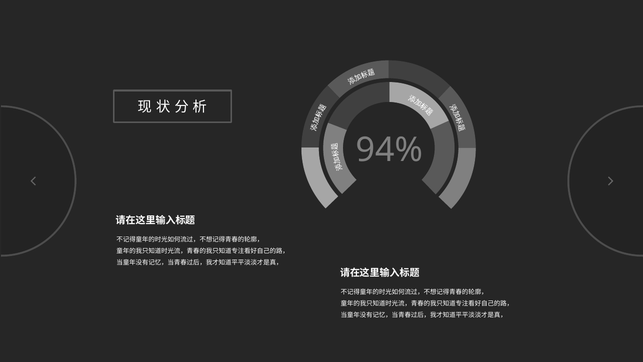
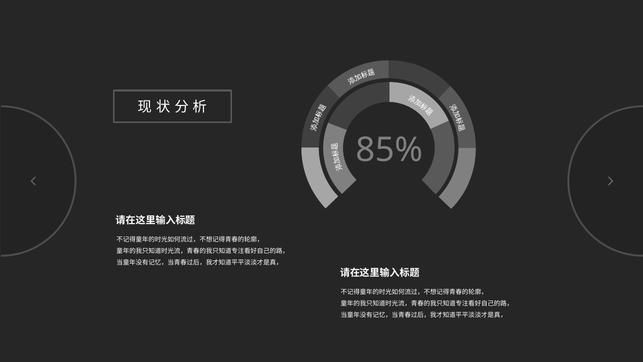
94%: 94% -> 85% (389, 150)
